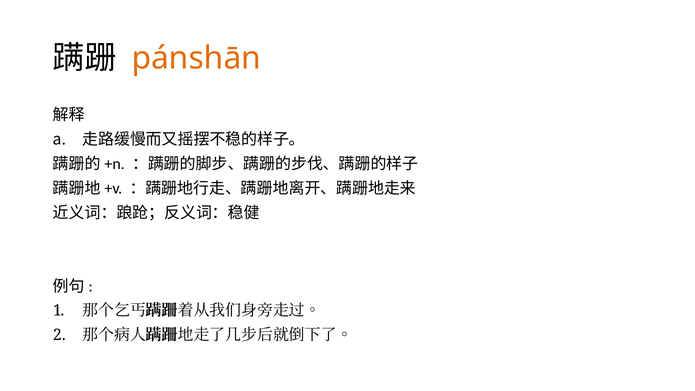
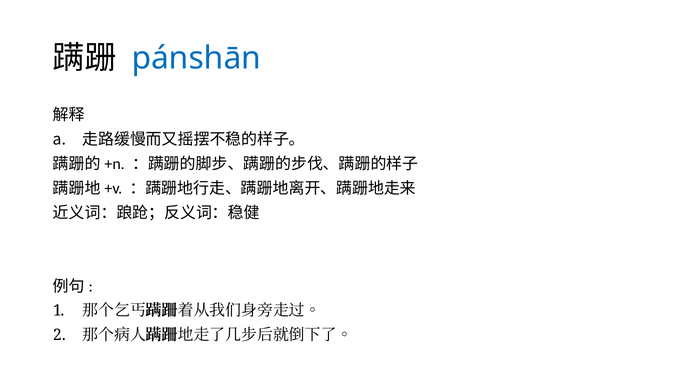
pánshān colour: orange -> blue (196, 58)
